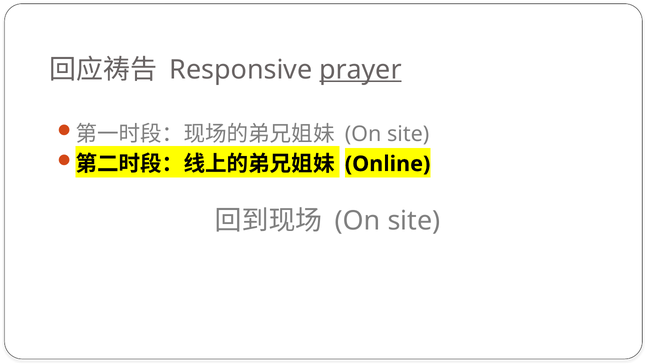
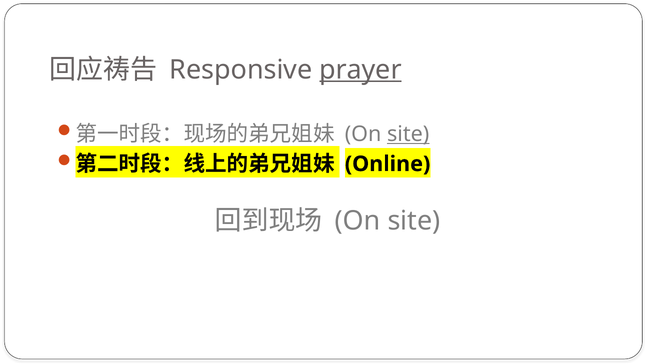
site underline: none -> present (408, 134)
